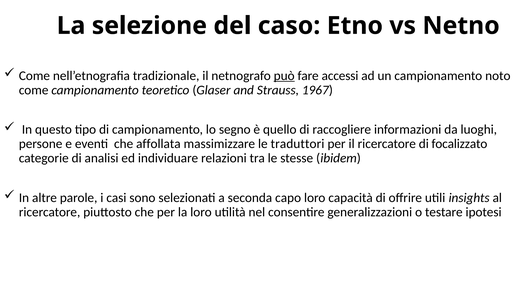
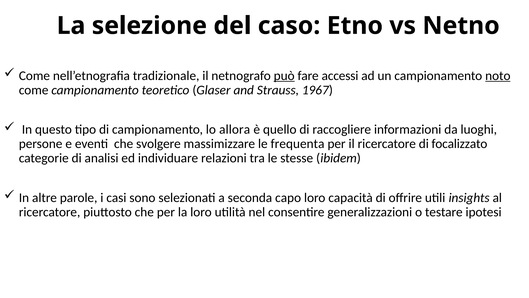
noto underline: none -> present (498, 76)
segno: segno -> allora (235, 129)
affollata: affollata -> svolgere (158, 144)
traduttori: traduttori -> frequenta (298, 144)
